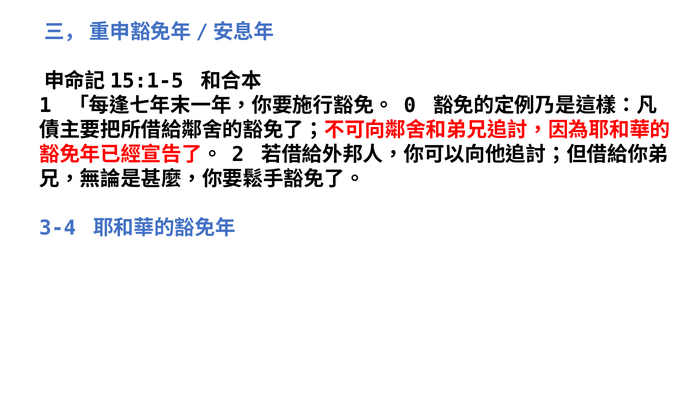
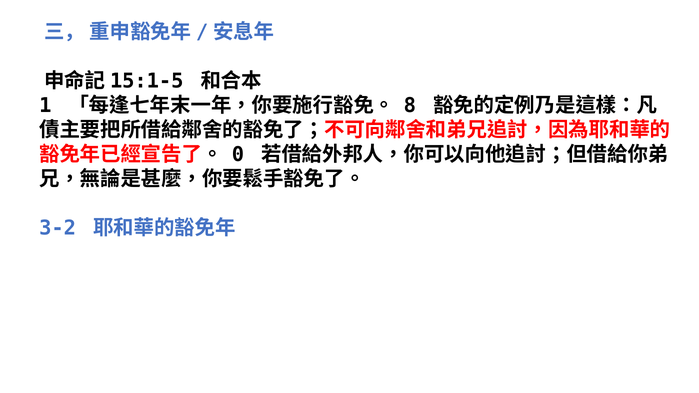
0: 0 -> 8 (410, 106)
2: 2 -> 0 (238, 154)
3-4: 3-4 -> 3-2 (58, 228)
